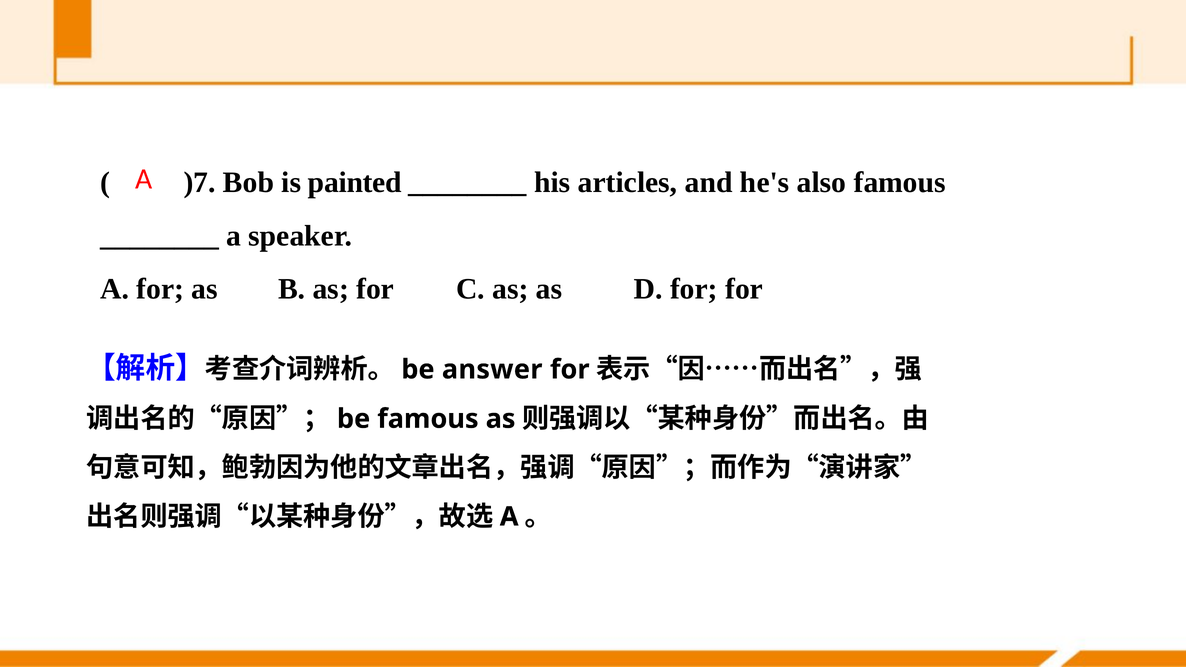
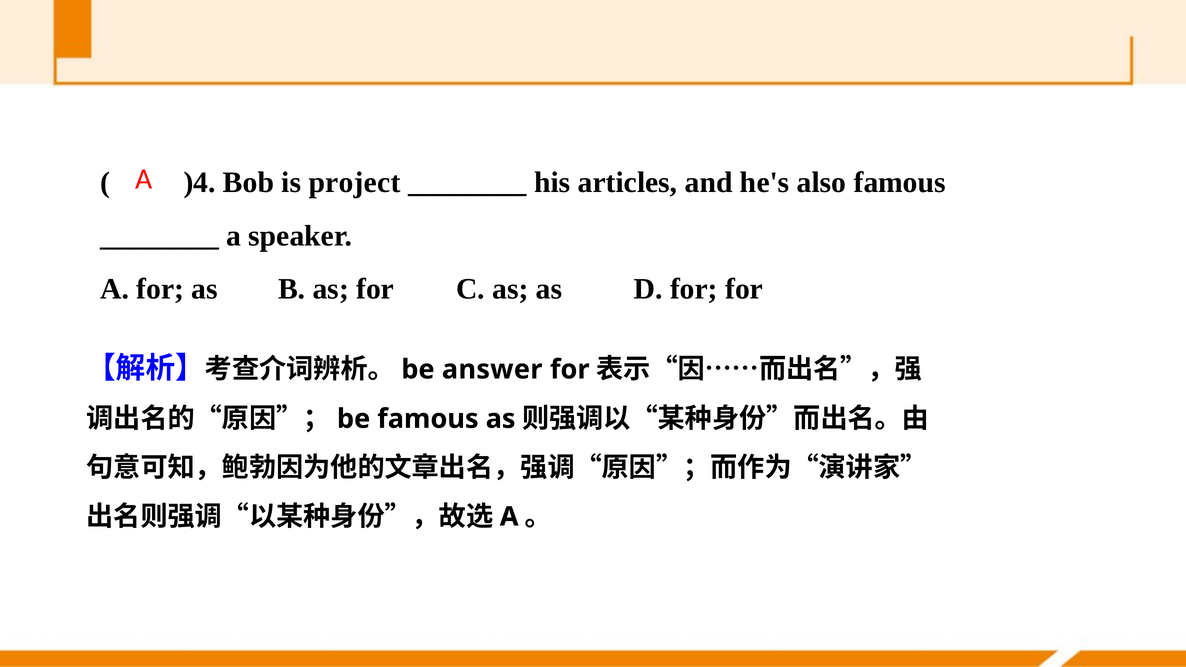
)7: )7 -> )4 (200, 182)
painted: painted -> project (355, 182)
